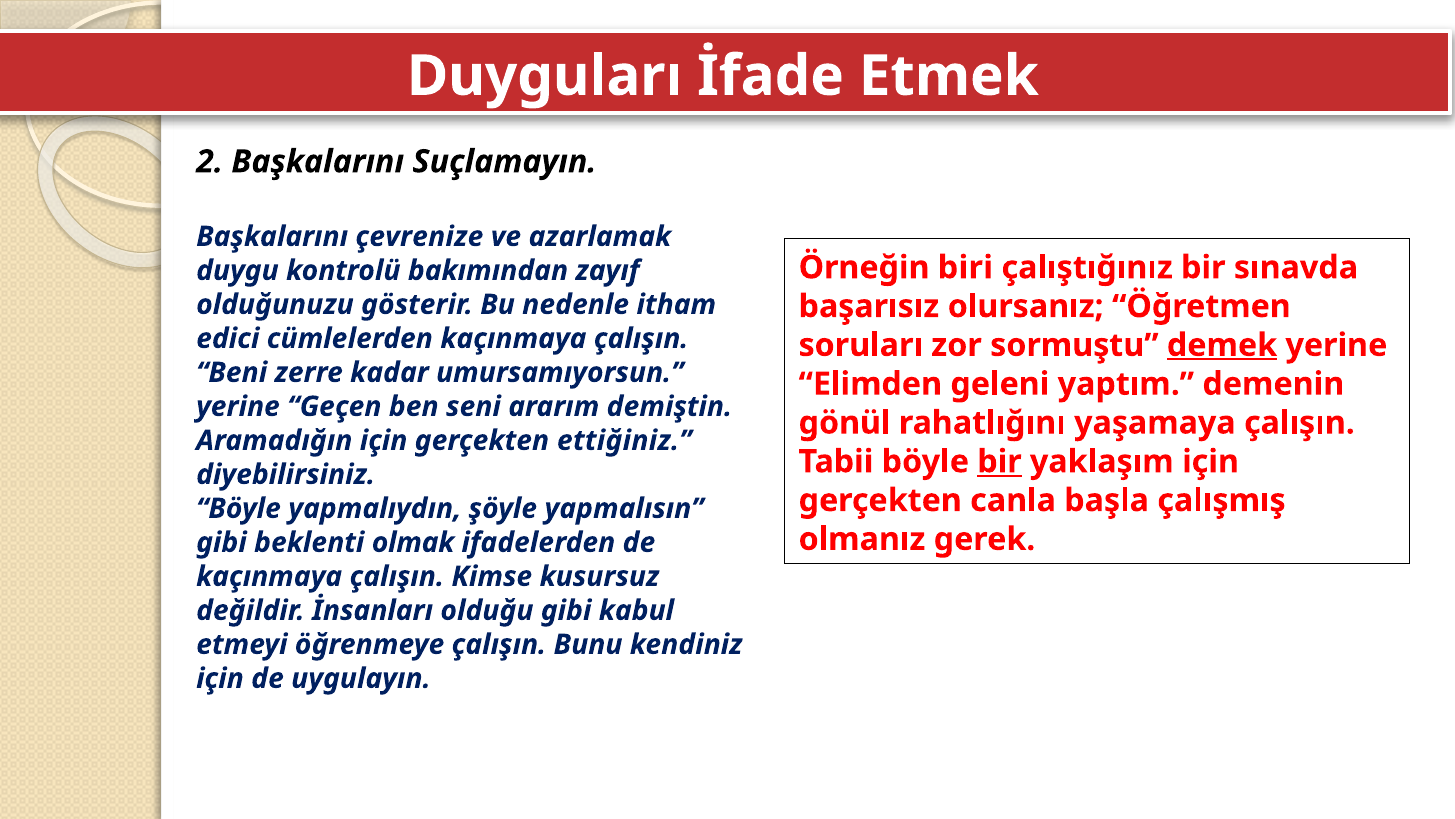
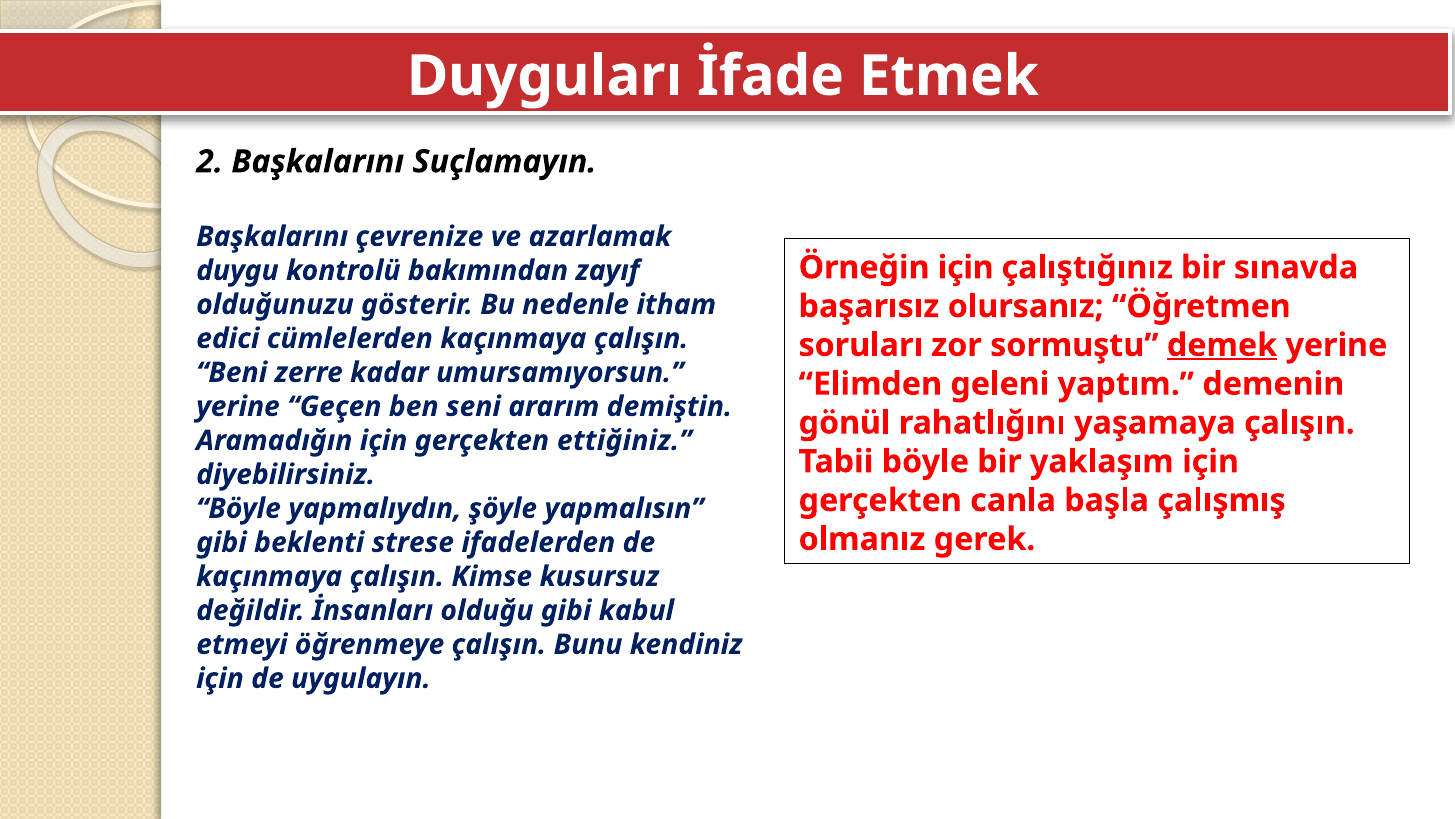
Örneğin biri: biri -> için (966, 267)
bir underline: present -> none (999, 461)
olmak: olmak -> strese (413, 542)
